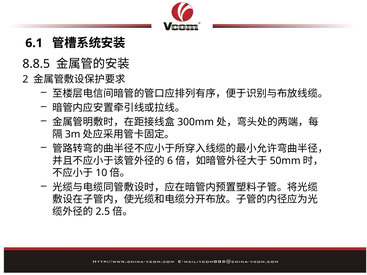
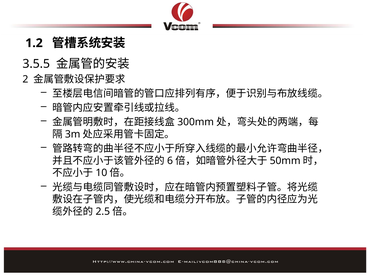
6.1: 6.1 -> 1.2 (34, 43)
8.8.5: 8.8.5 -> 3.5.5 (36, 64)
